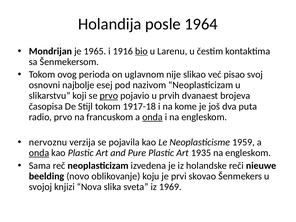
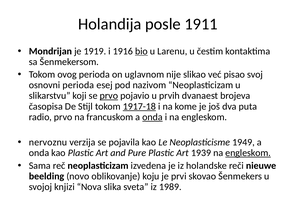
1964: 1964 -> 1911 (201, 24)
1965: 1965 -> 1919 (95, 51)
osnovni najbolje: najbolje -> perioda (78, 85)
1917-18 underline: none -> present (139, 106)
1959: 1959 -> 1949 (243, 142)
onda underline: present -> none (39, 153)
1935: 1935 -> 1939 (201, 153)
engleskom underline: none -> present (248, 153)
1969: 1969 -> 1989 (170, 187)
